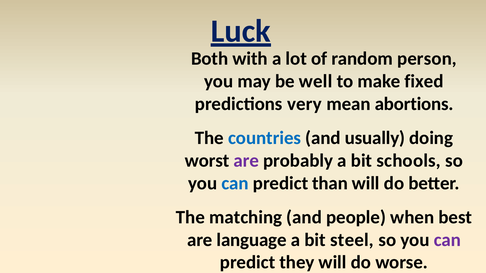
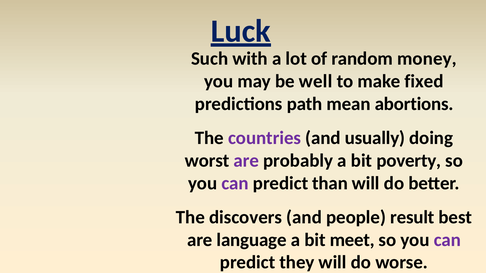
Both: Both -> Such (210, 59)
person: person -> money (427, 59)
very: very -> path (305, 104)
countries colour: blue -> purple (265, 138)
schools: schools -> poverty (409, 161)
can colour: blue -> purple (235, 183)
matching: matching -> discovers (246, 217)
when: when -> result (412, 217)
steel: steel -> meet (352, 240)
